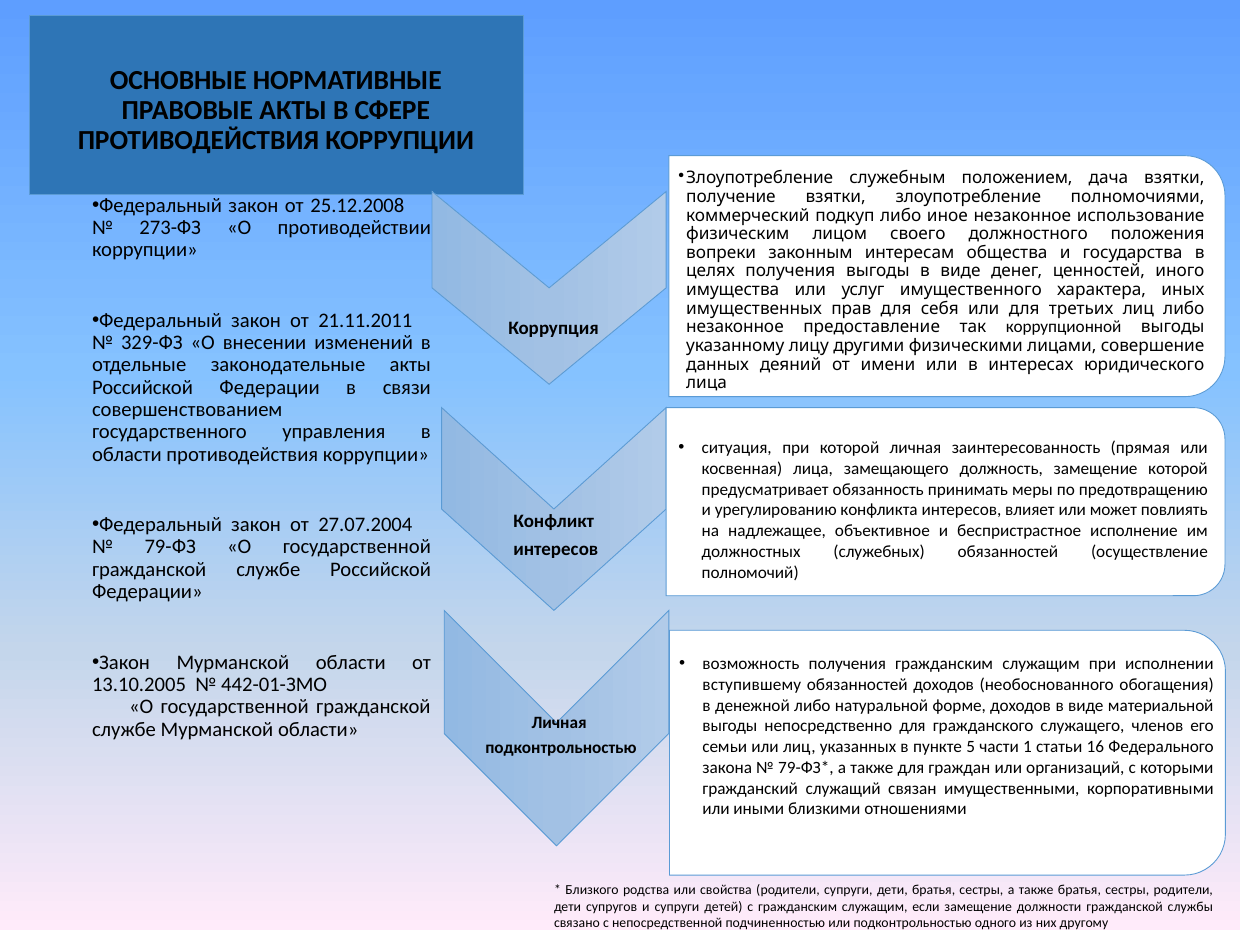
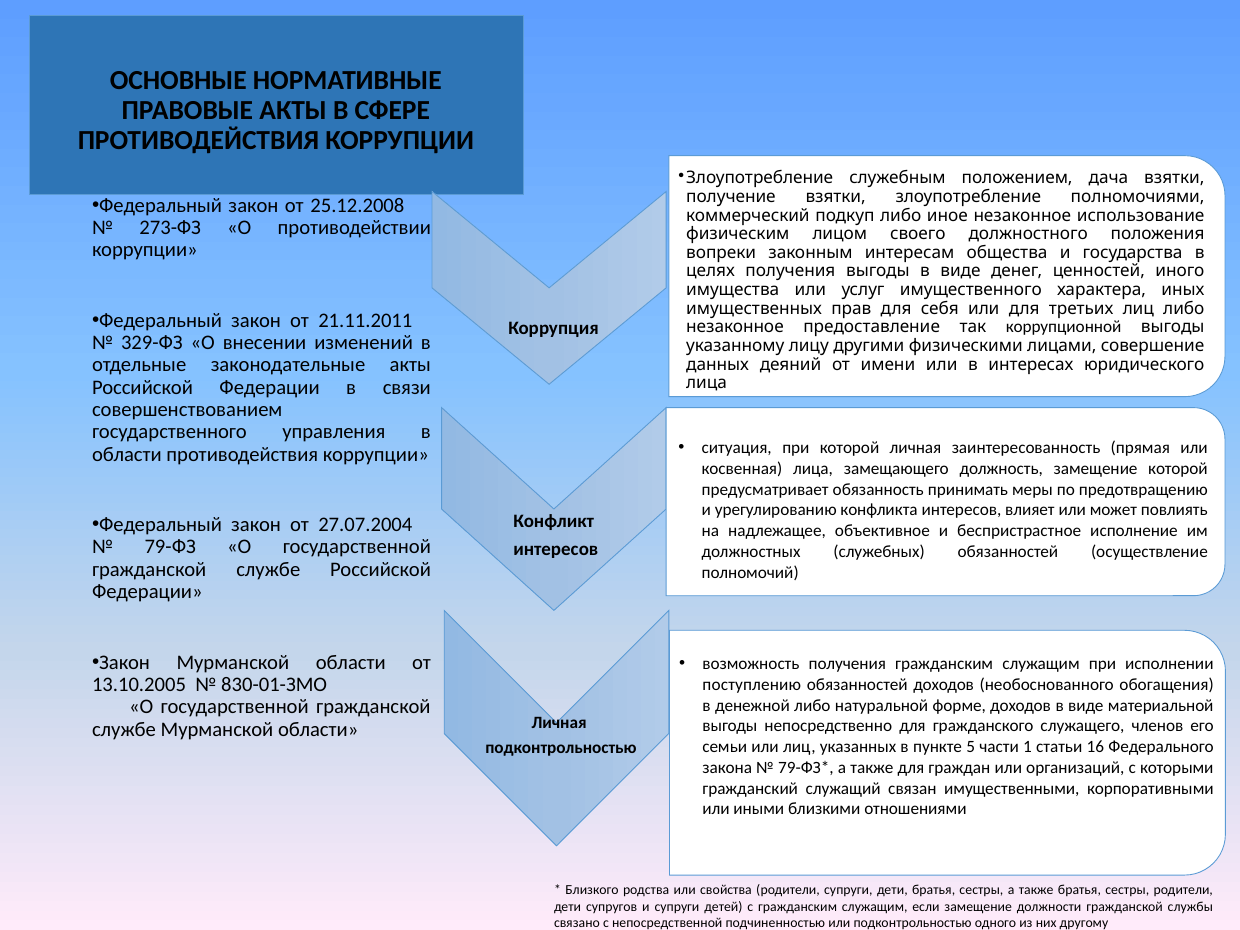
442-01-ЗМО: 442-01-ЗМО -> 830-01-ЗМО (274, 685)
вступившему: вступившему -> поступлению (752, 685)
